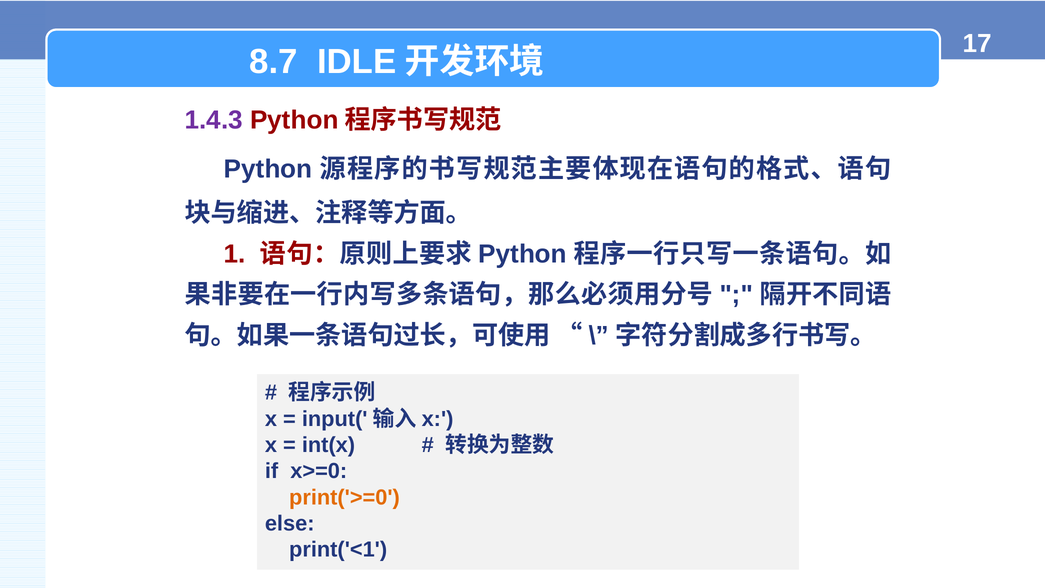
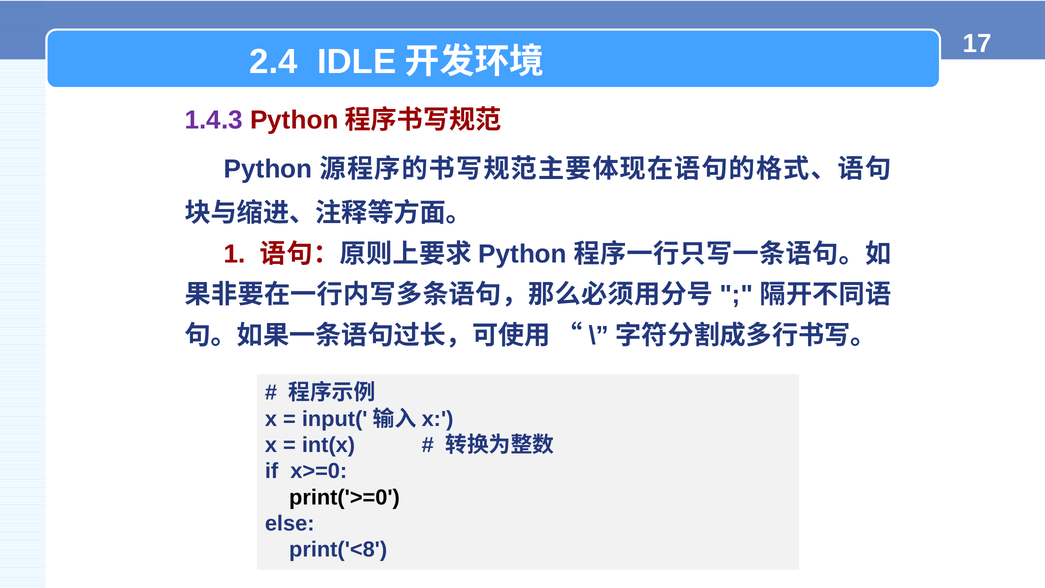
8.7: 8.7 -> 2.4 (274, 62)
print('>=0 colour: orange -> black (344, 497)
print('<1: print('<1 -> print('<8 (338, 549)
